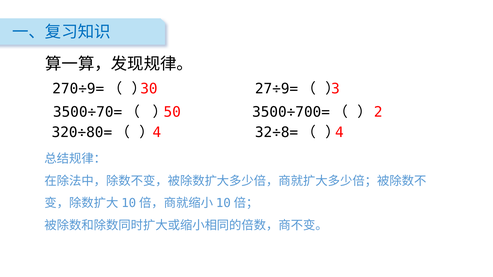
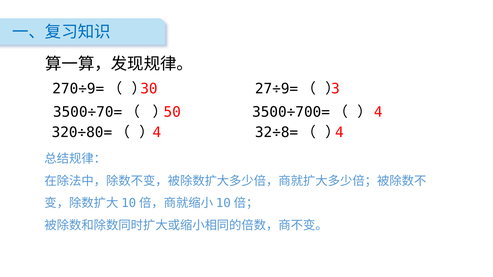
50 2: 2 -> 4 (378, 112)
